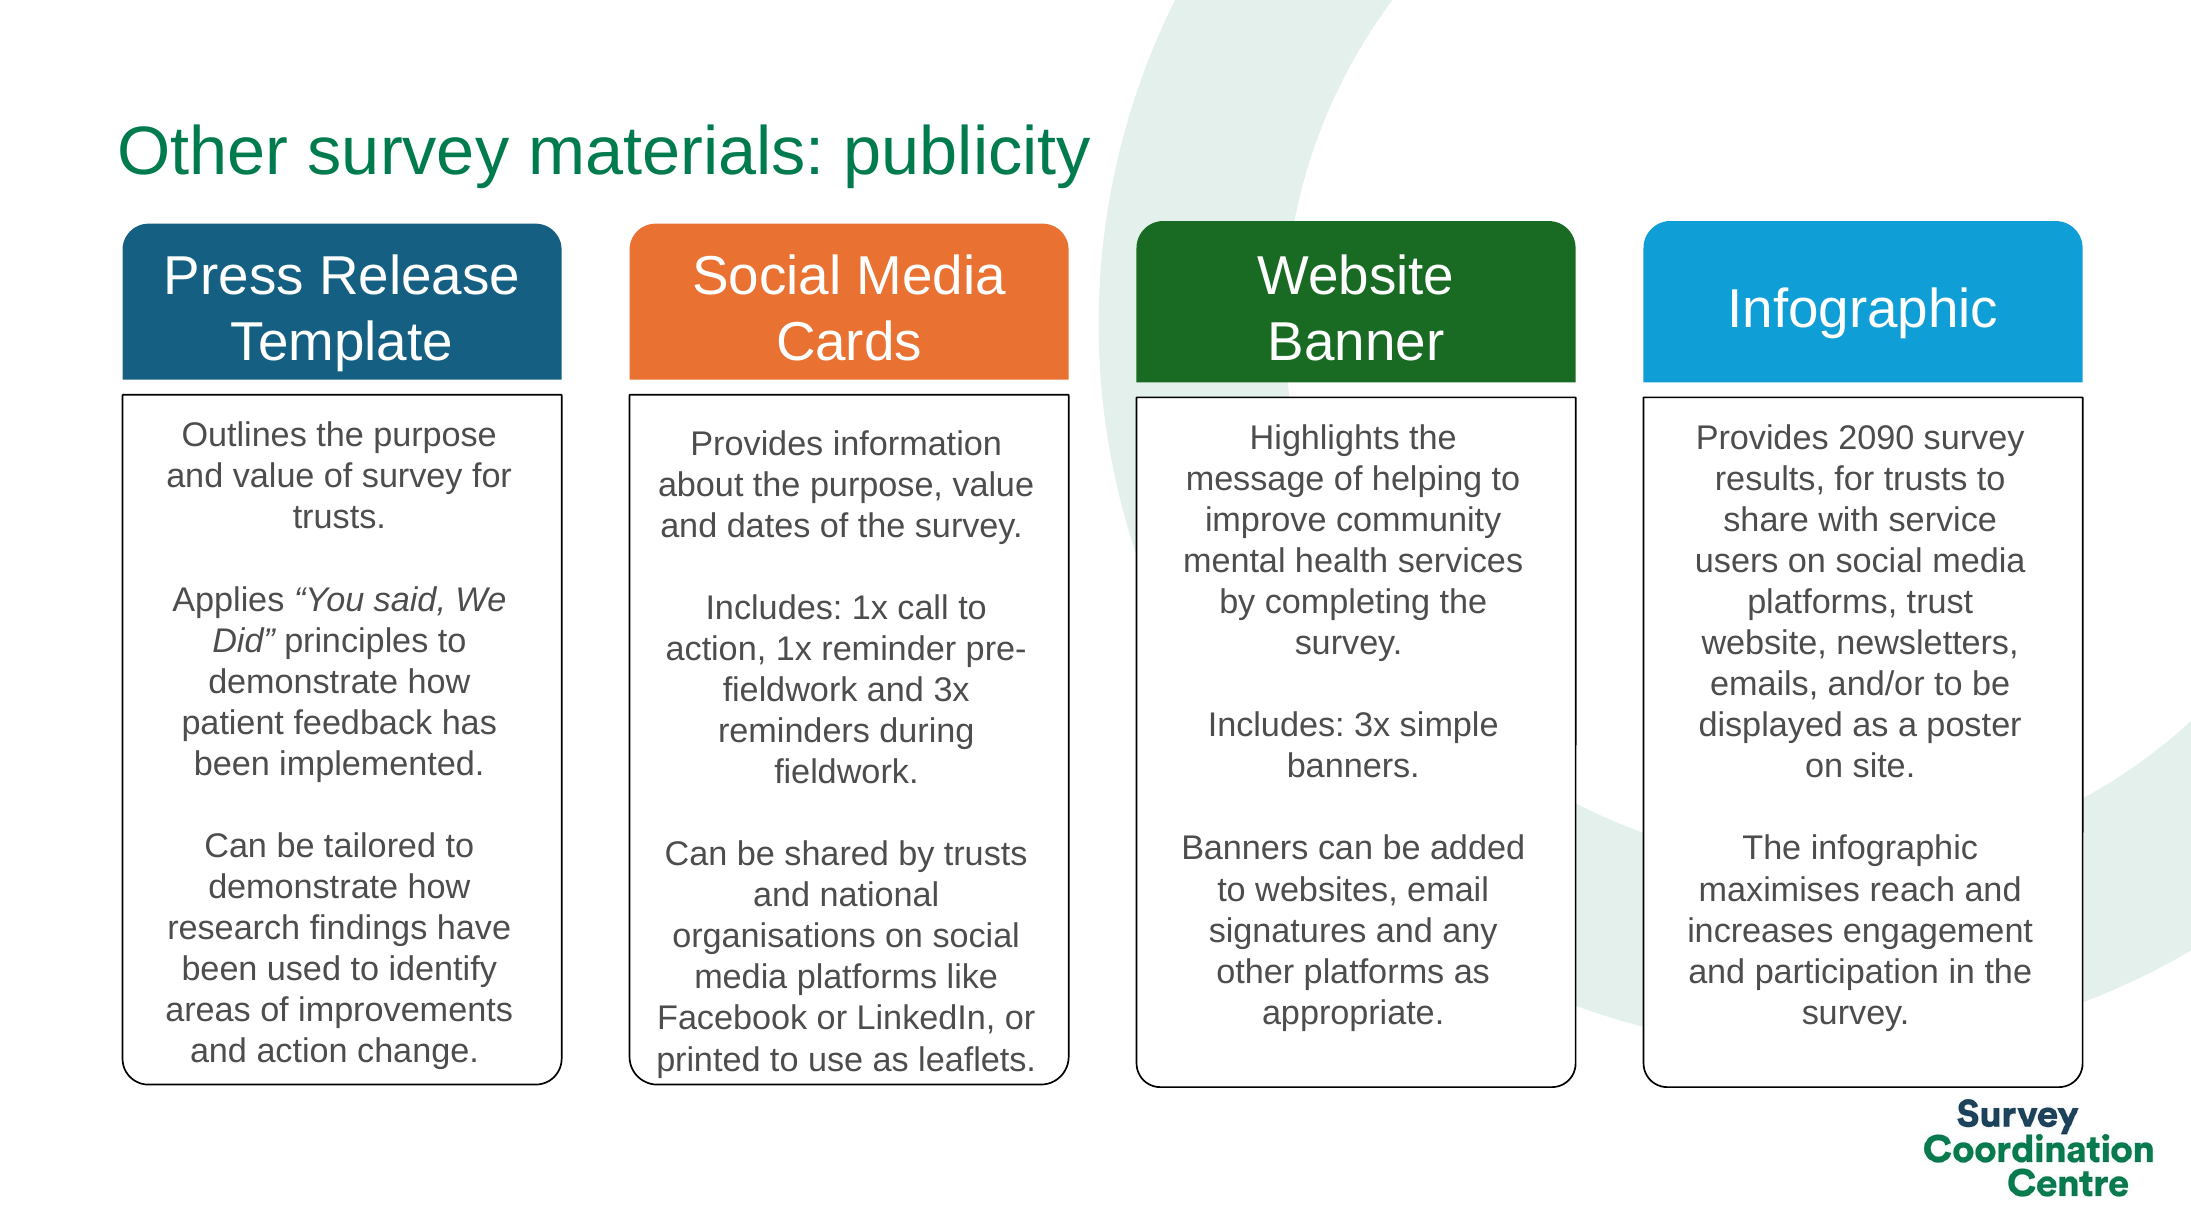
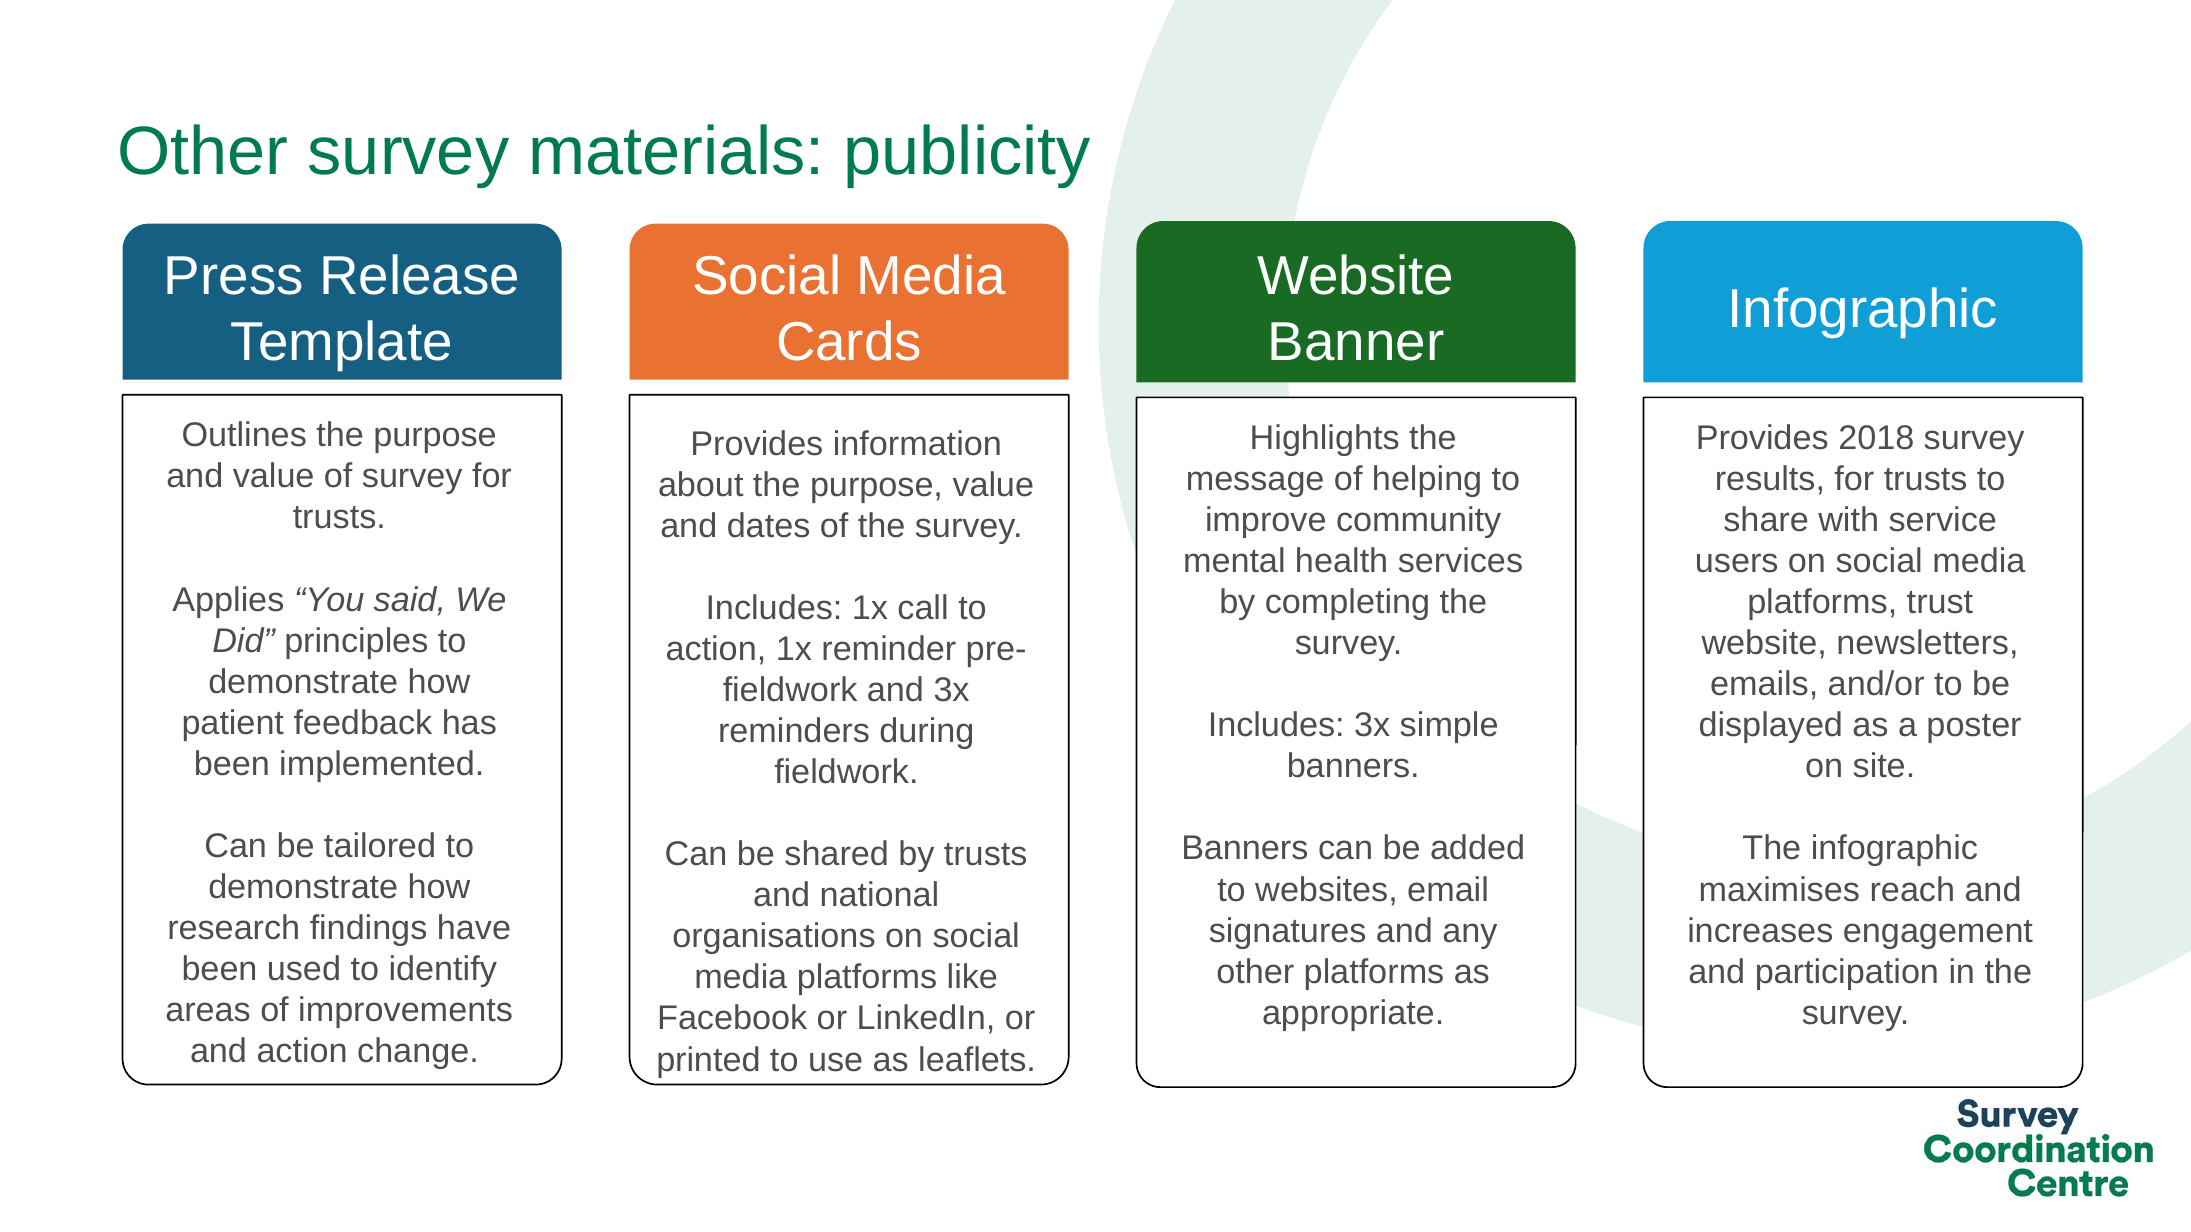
2090: 2090 -> 2018 (1876, 438)
